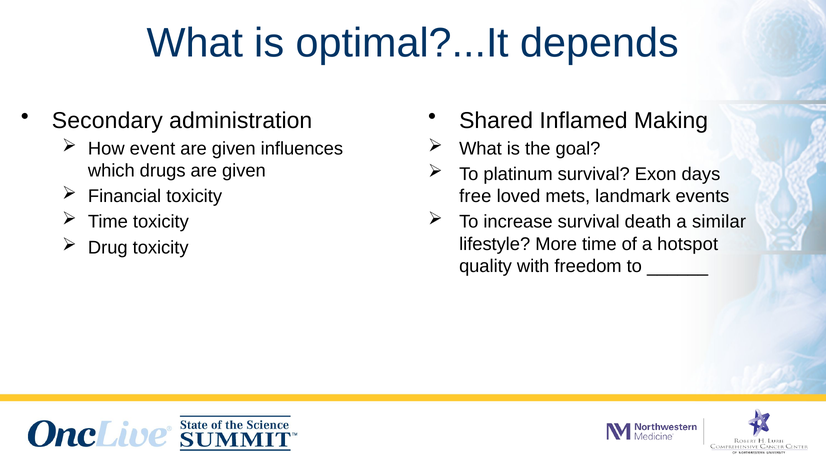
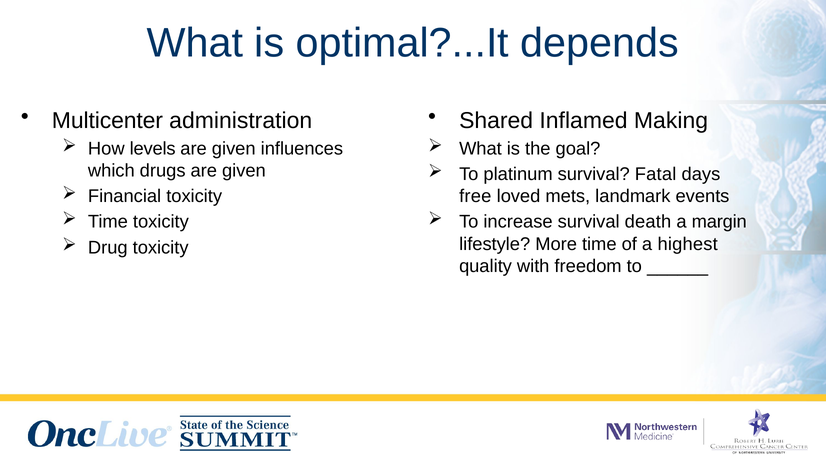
Secondary: Secondary -> Multicenter (107, 120)
event: event -> levels (153, 149)
Exon: Exon -> Fatal (656, 174)
similar: similar -> margin (719, 222)
hotspot: hotspot -> highest (688, 244)
